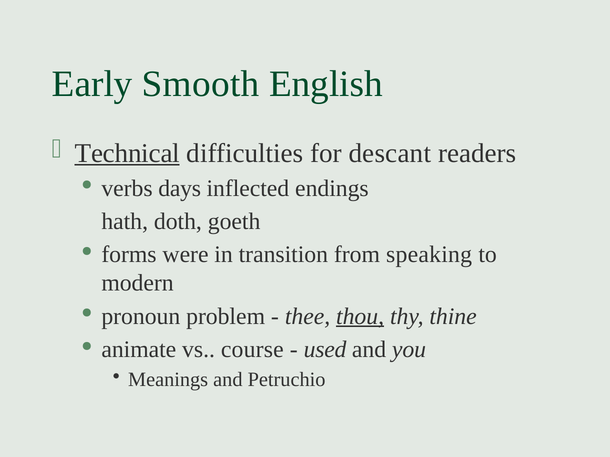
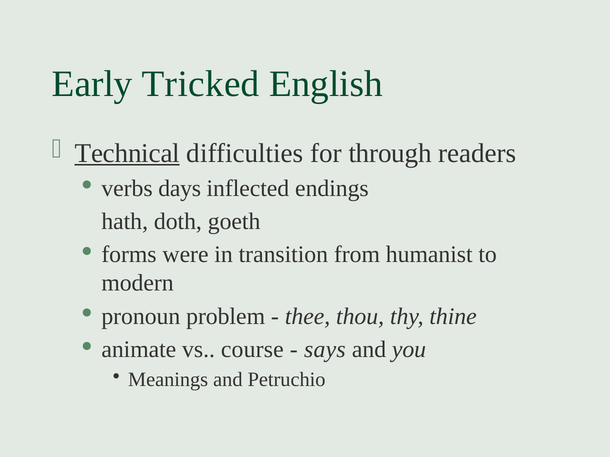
Smooth: Smooth -> Tricked (201, 84)
descant: descant -> through (390, 153)
speaking: speaking -> humanist (429, 255)
thou underline: present -> none (360, 317)
used: used -> says (325, 350)
